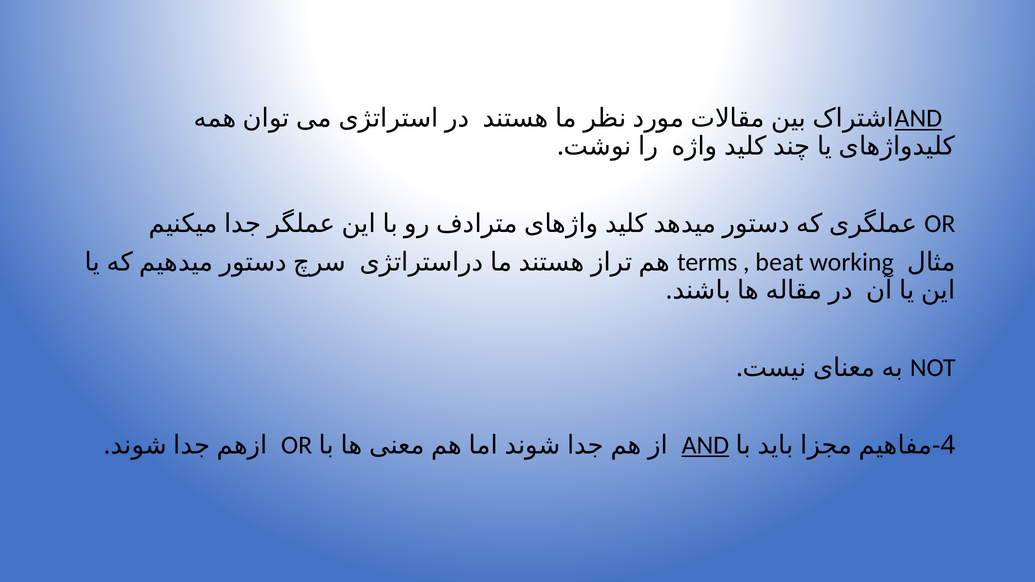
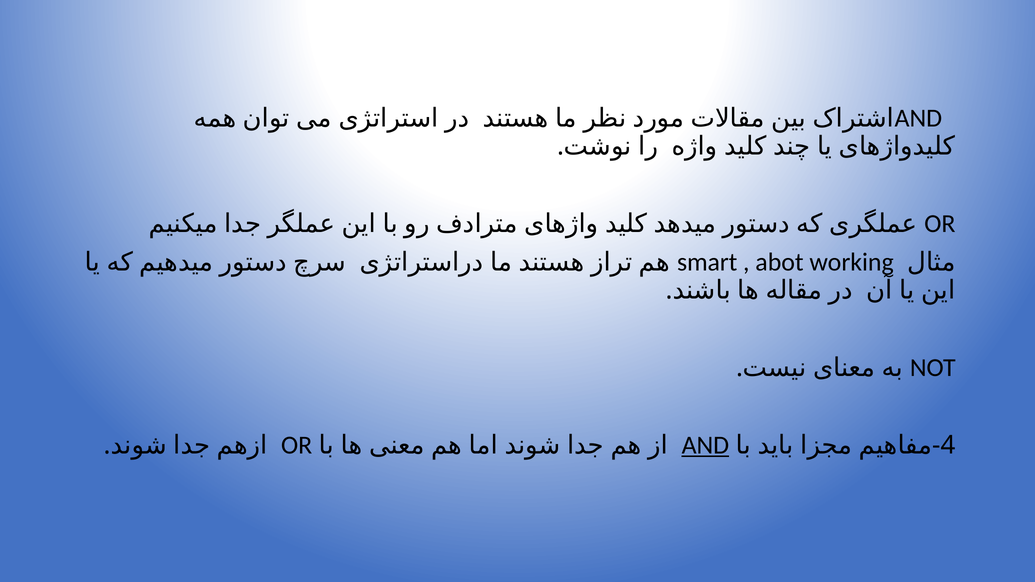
AND underline: present -> none (918, 118)
terms: terms -> smart (707, 263)
beat: beat -> abot (779, 263)
